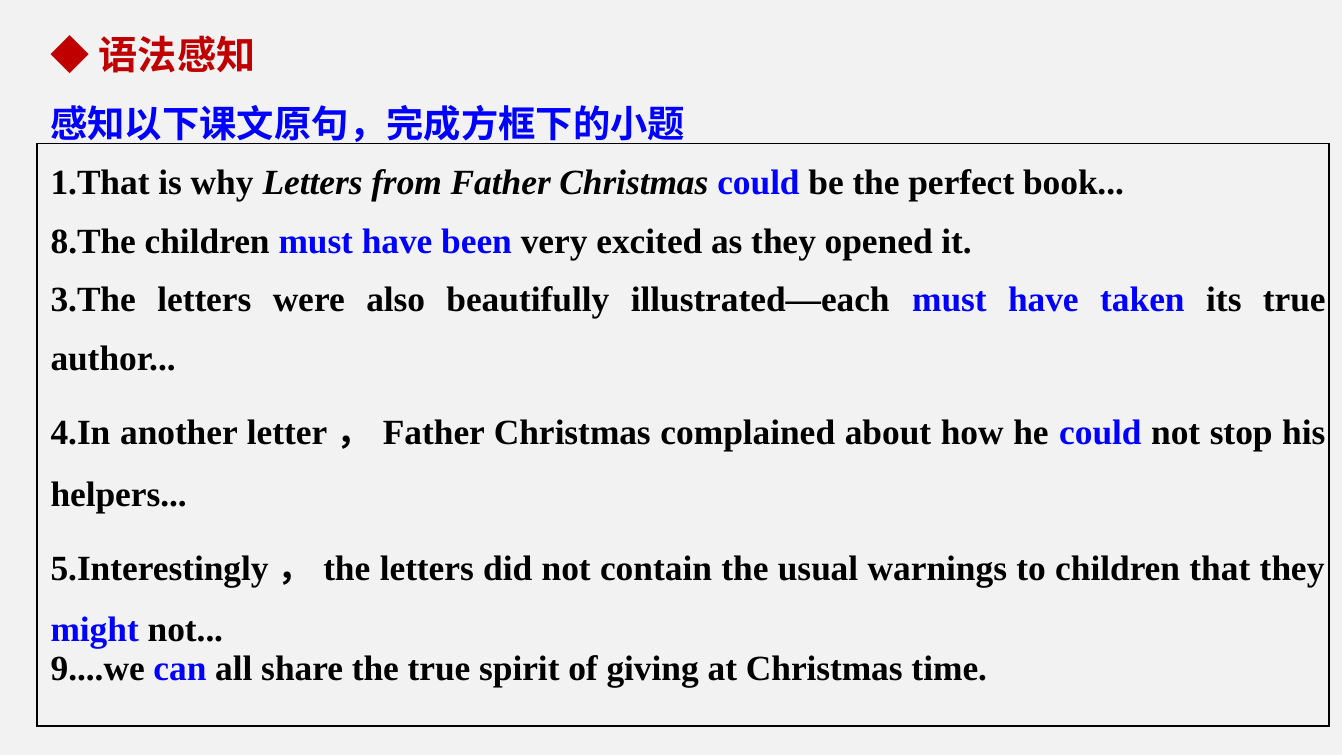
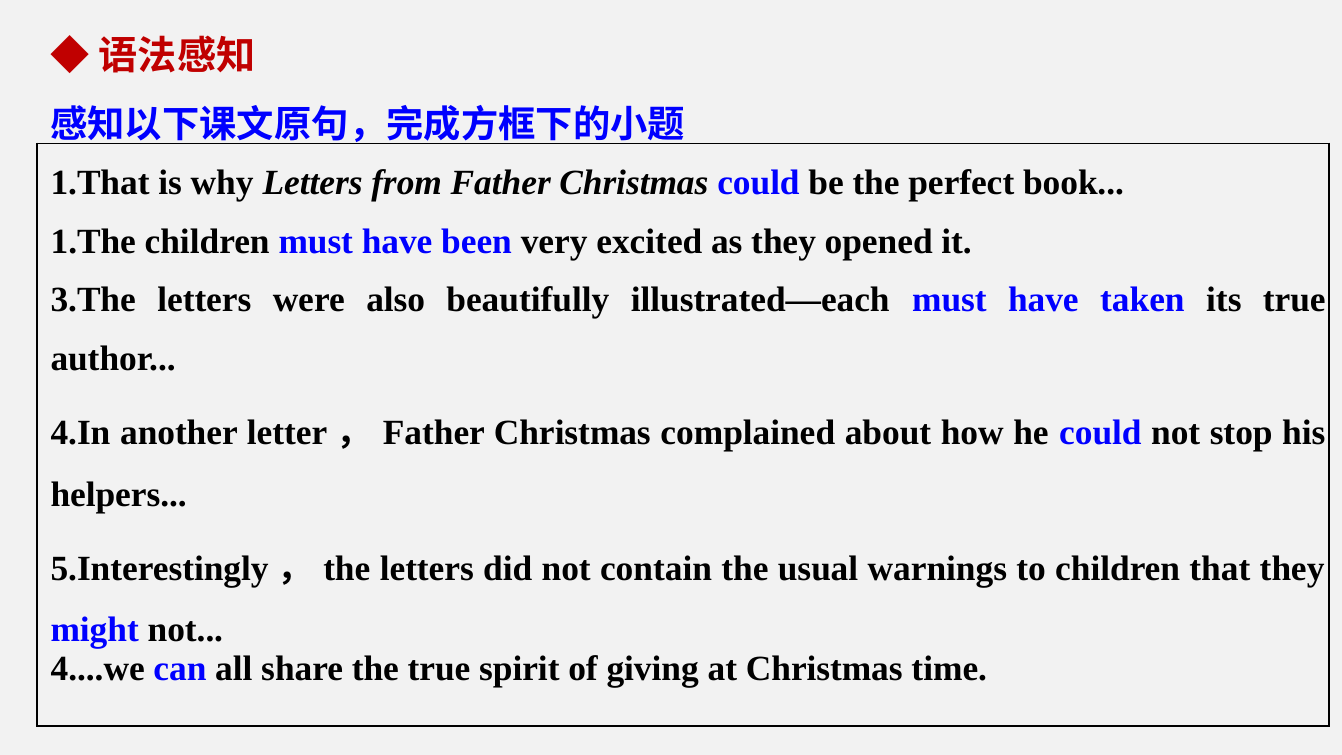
8.The: 8.The -> 1.The (93, 242)
9....we: 9....we -> 4....we (98, 669)
